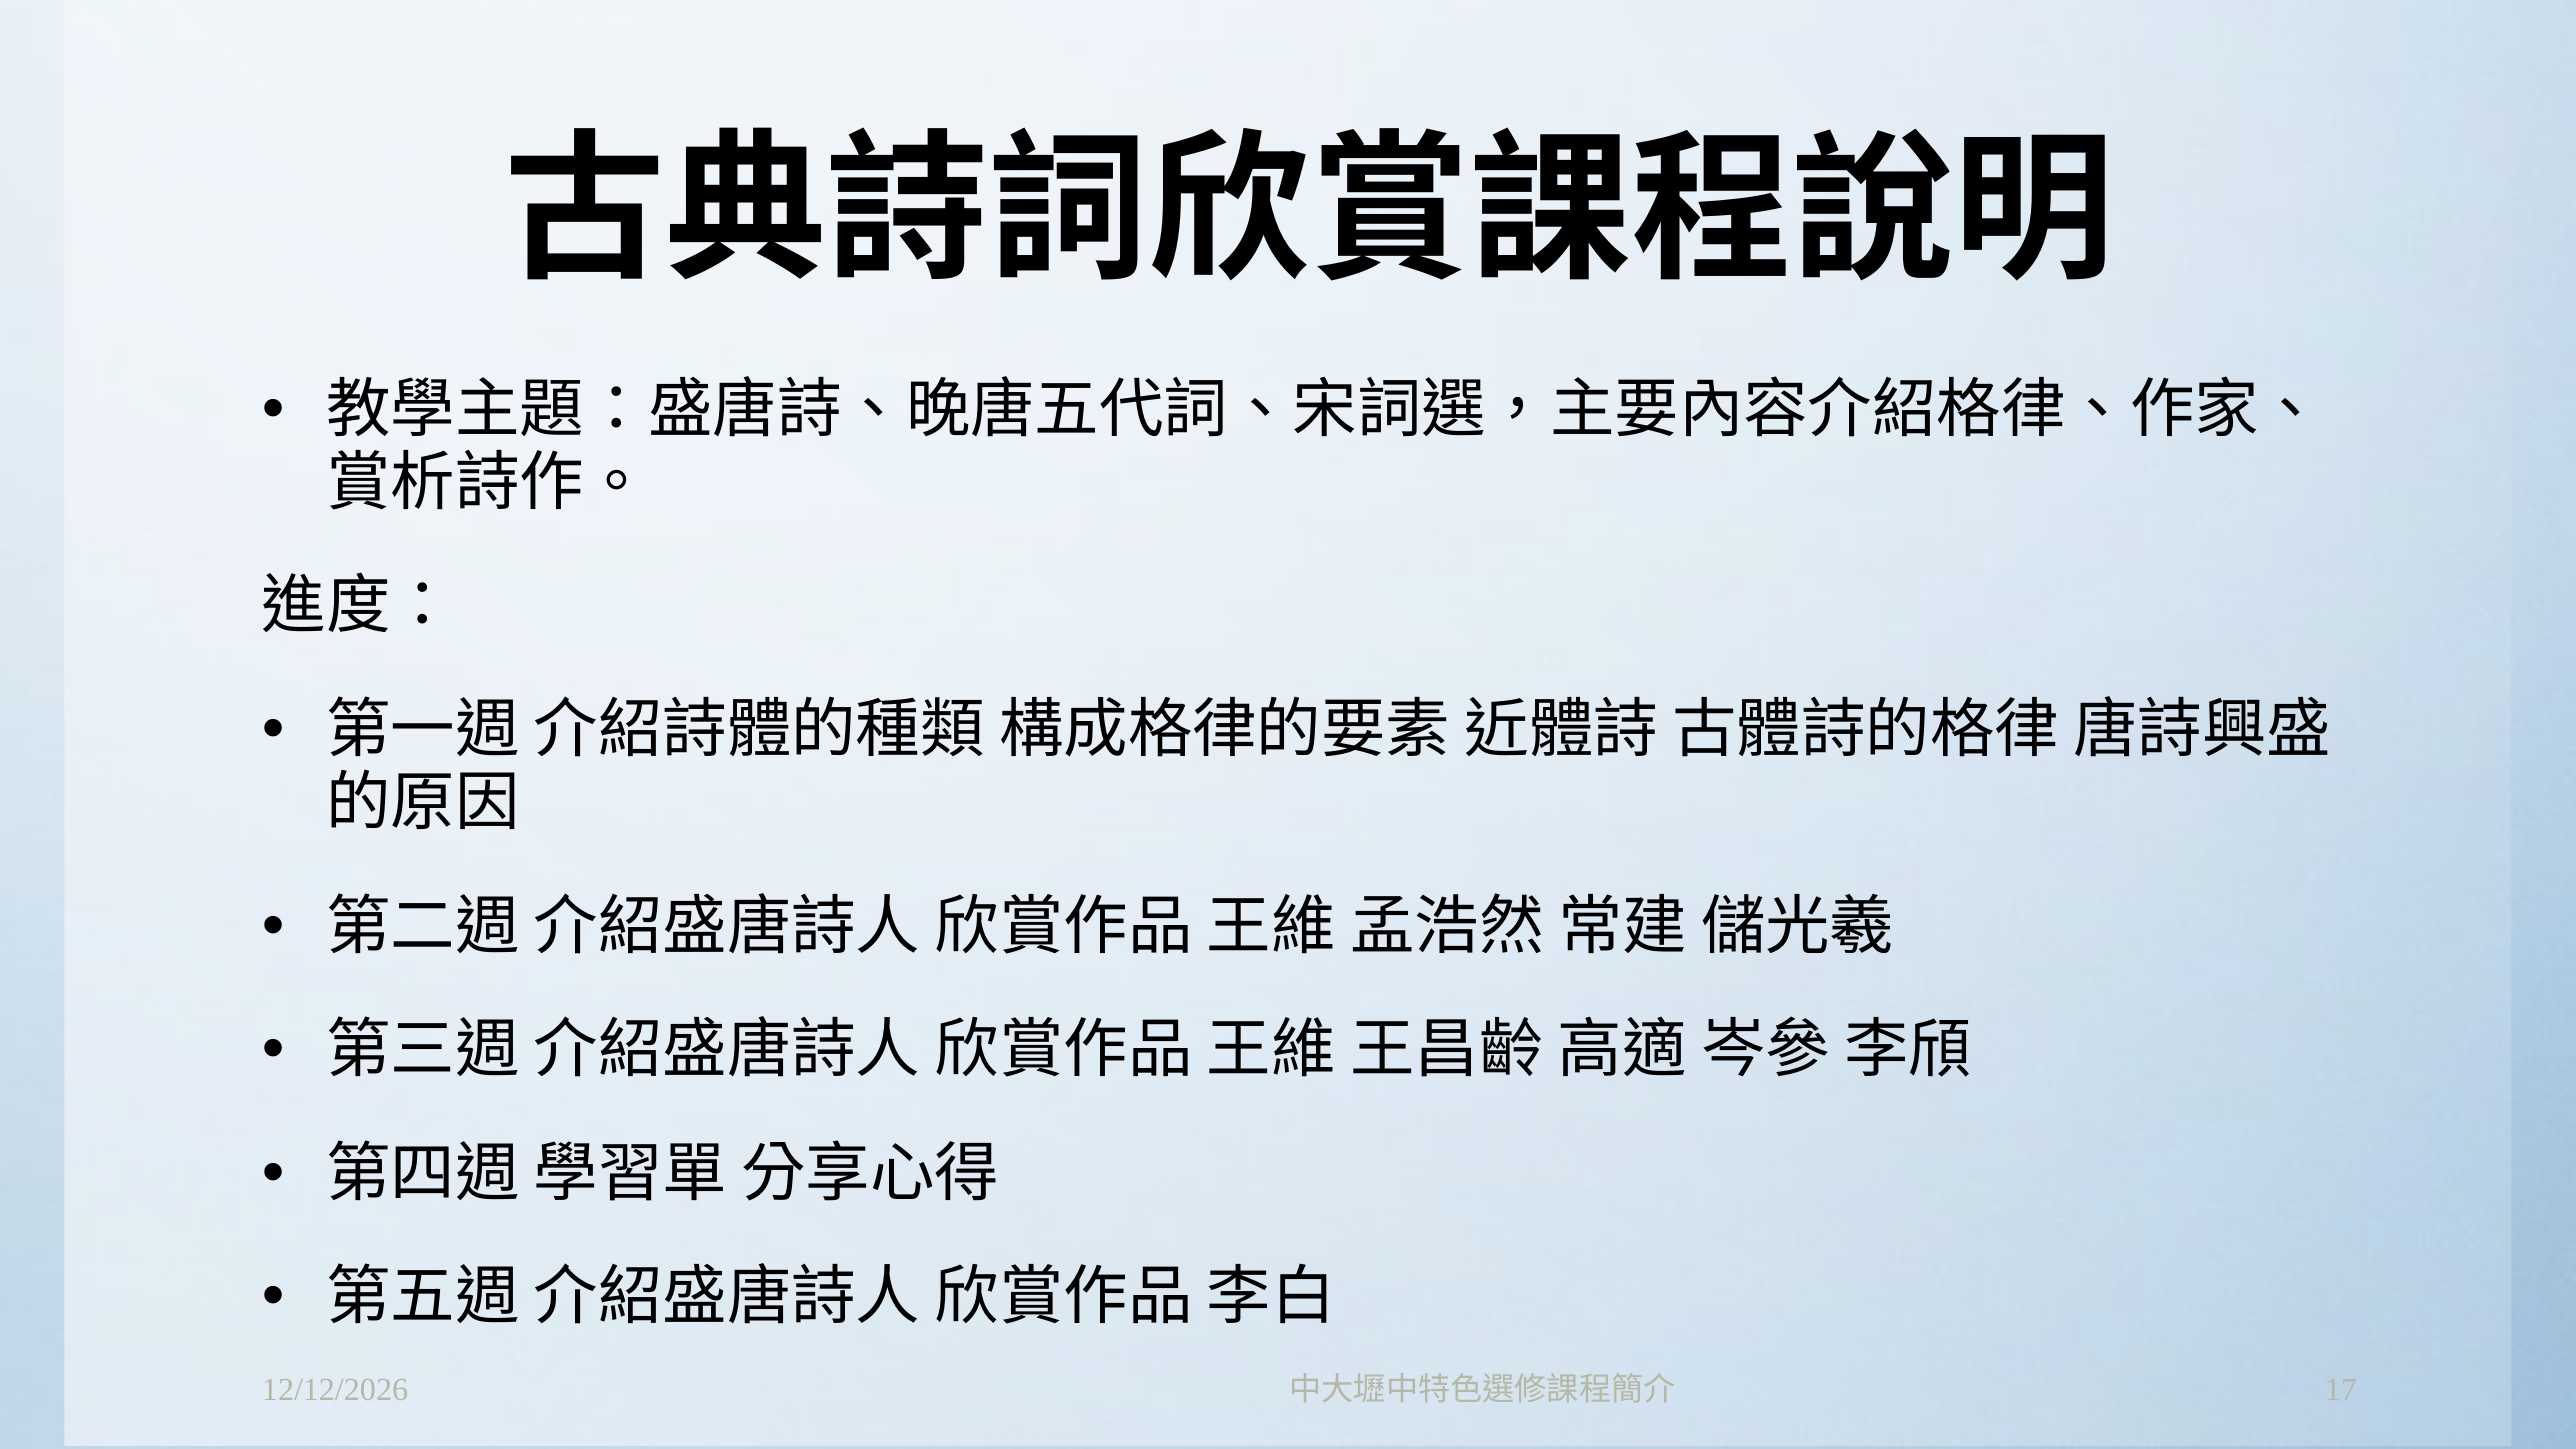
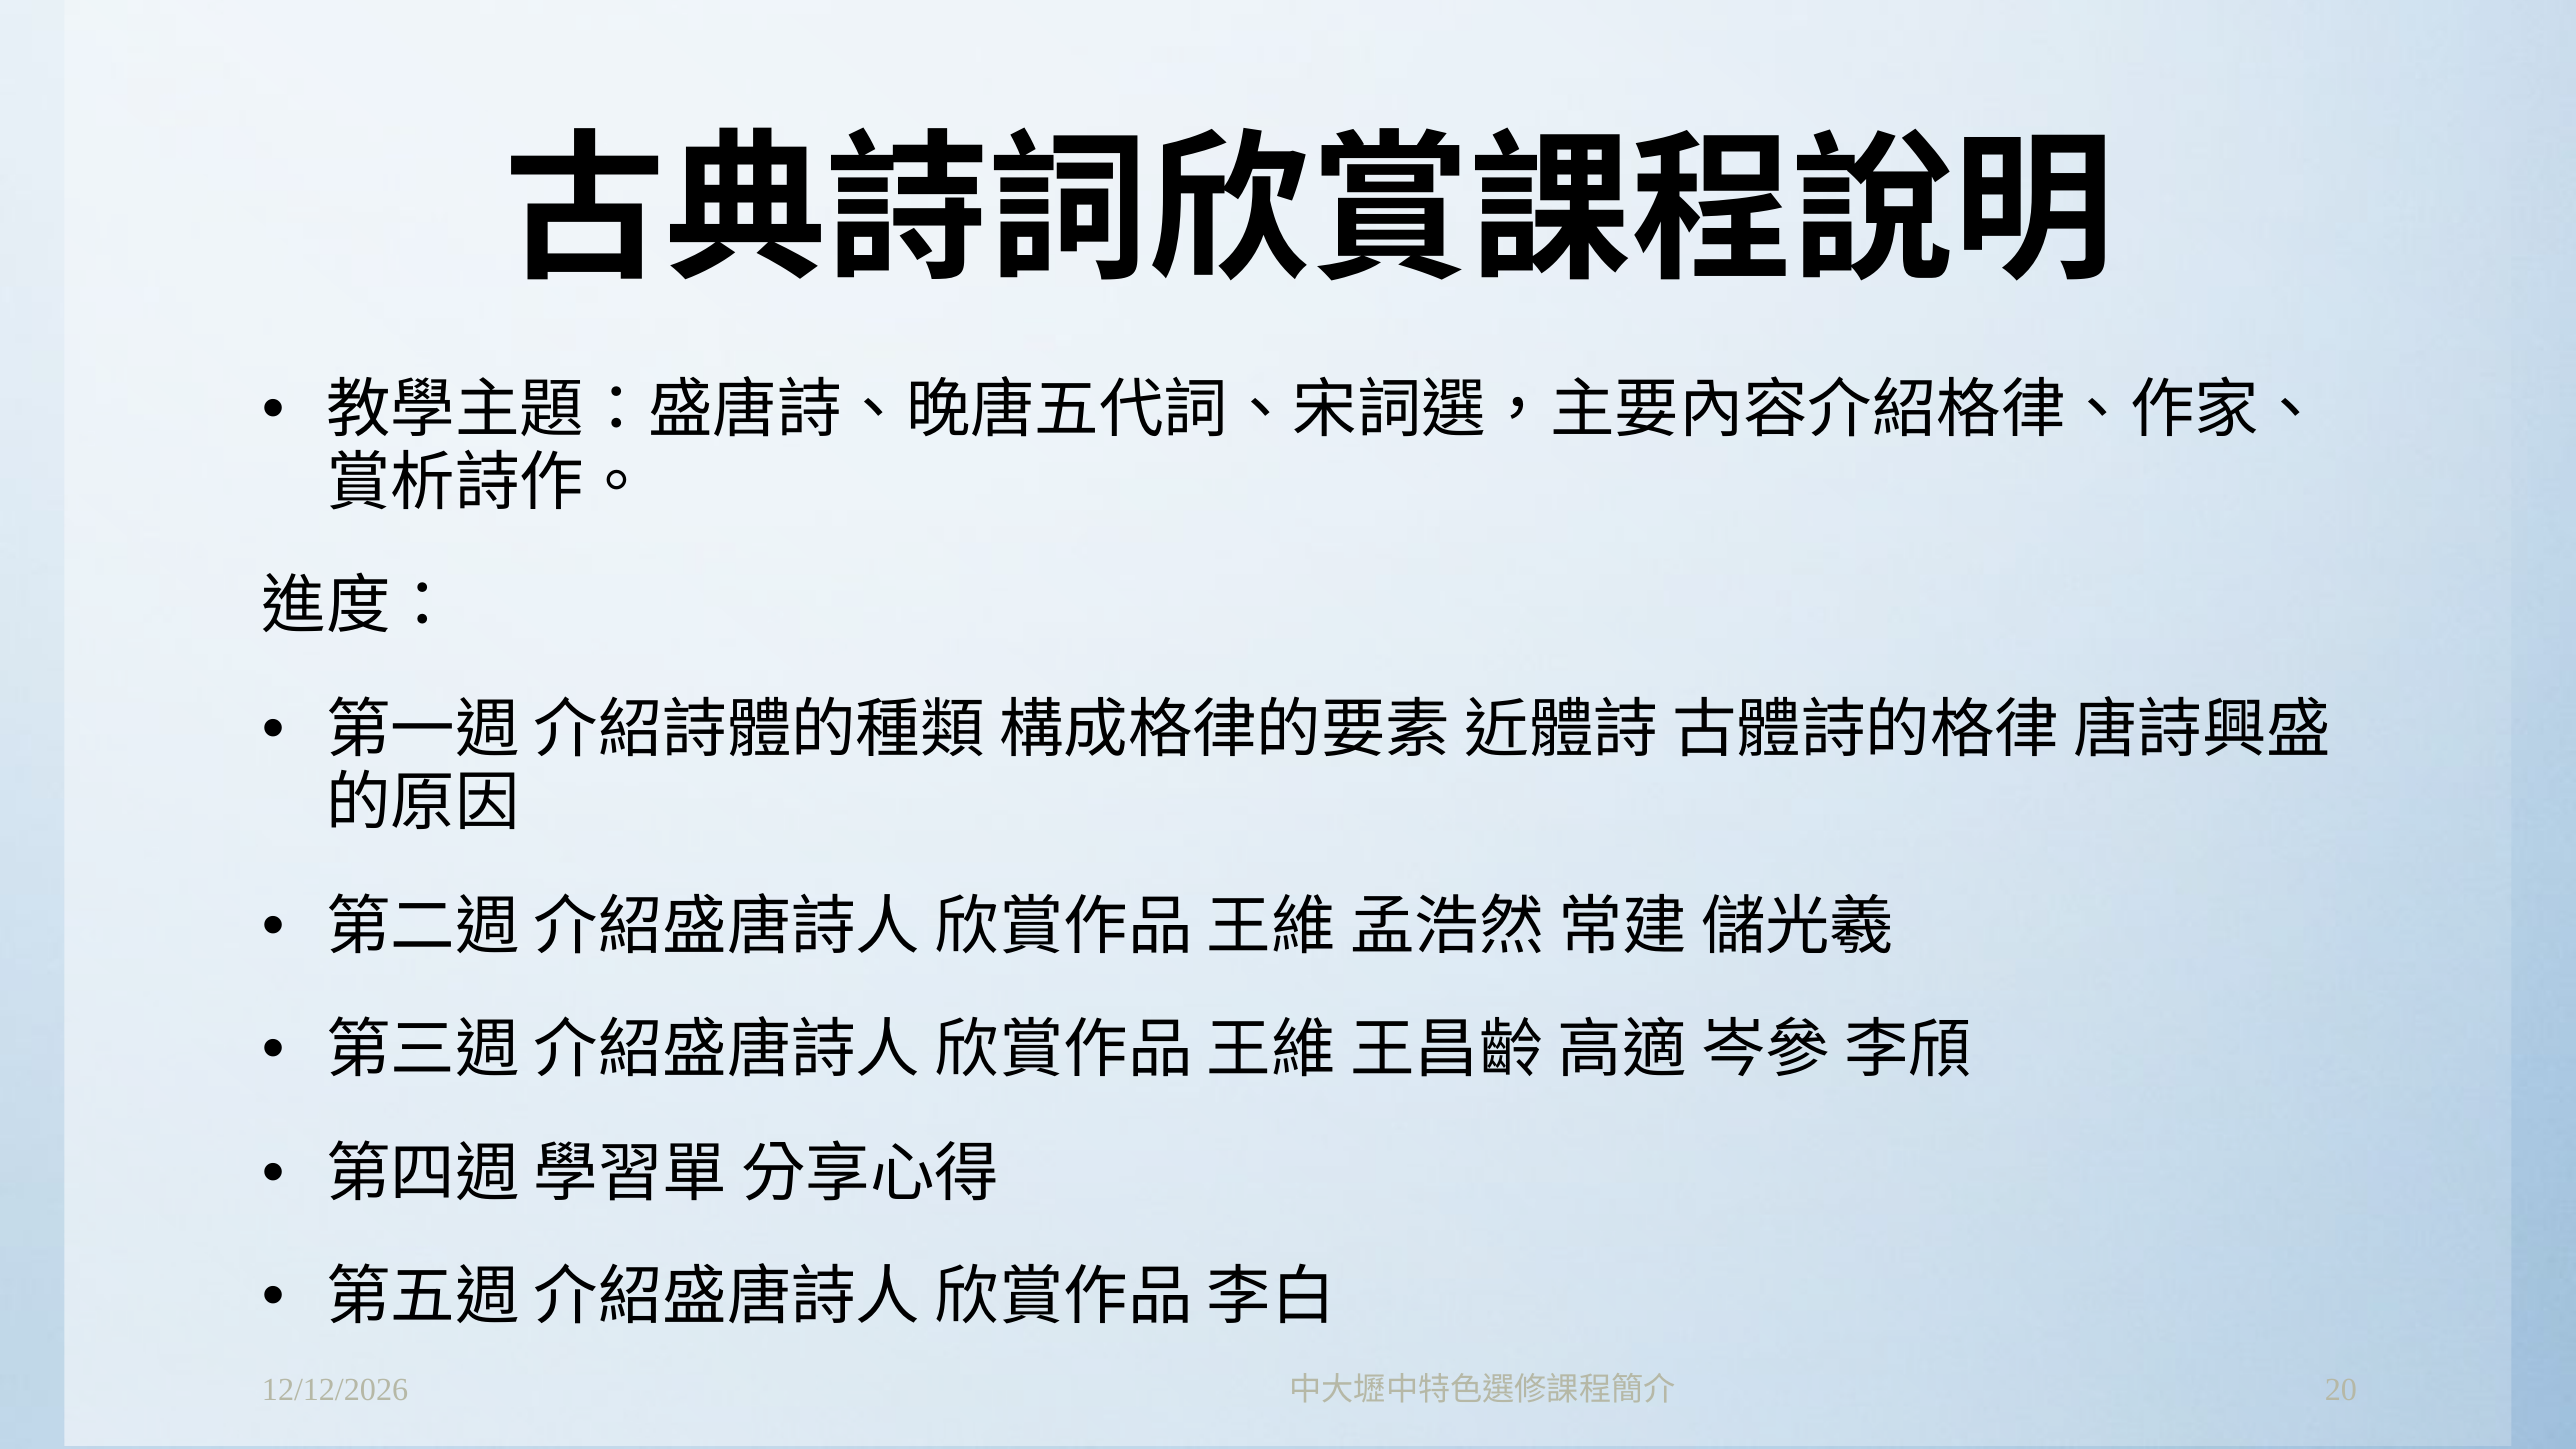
17: 17 -> 20 (2341, 1391)
